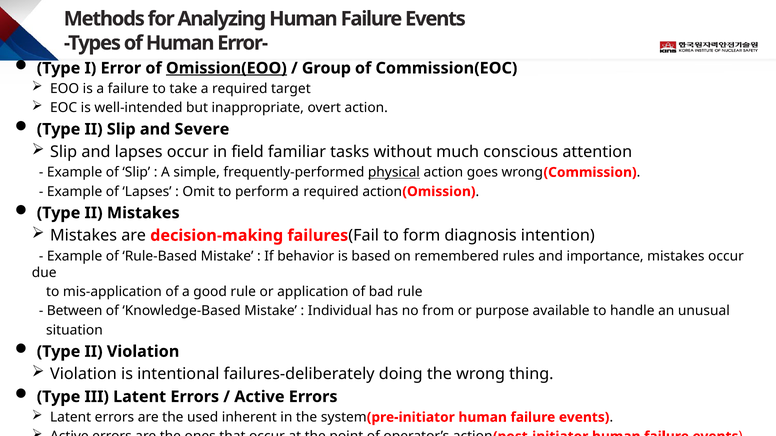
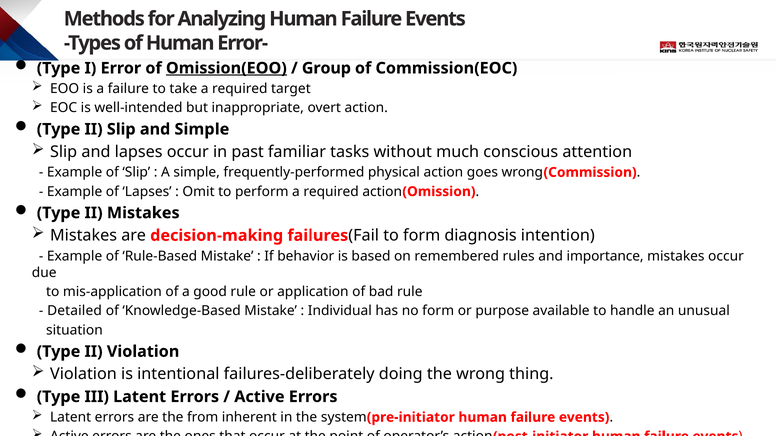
and Severe: Severe -> Simple (202, 129)
field: field -> past (248, 152)
physical underline: present -> none (394, 173)
Between: Between -> Detailed (75, 311)
no from: from -> form (438, 311)
used: used -> from (203, 418)
